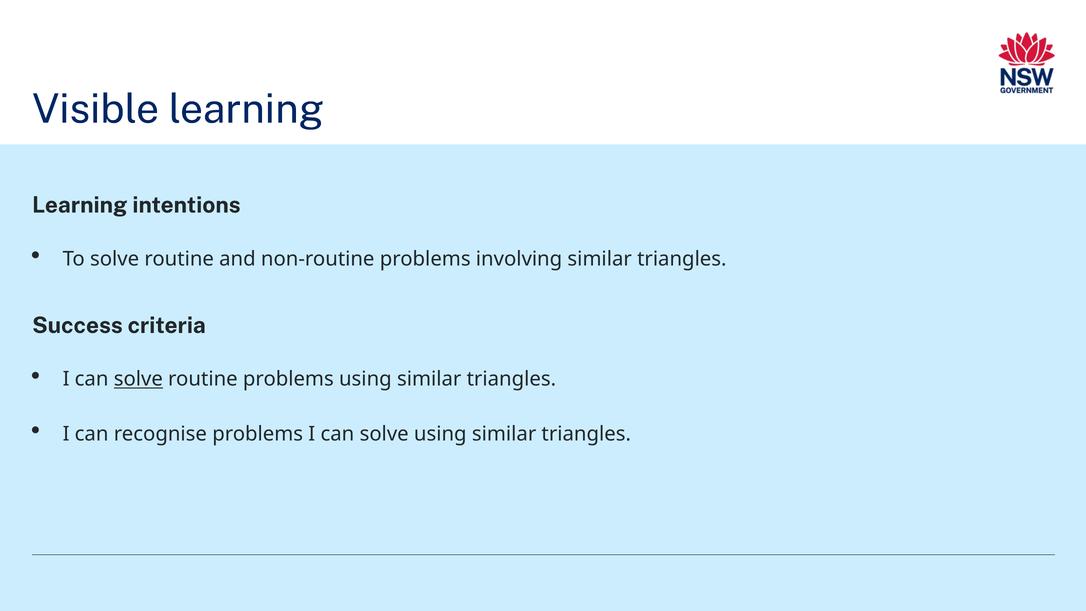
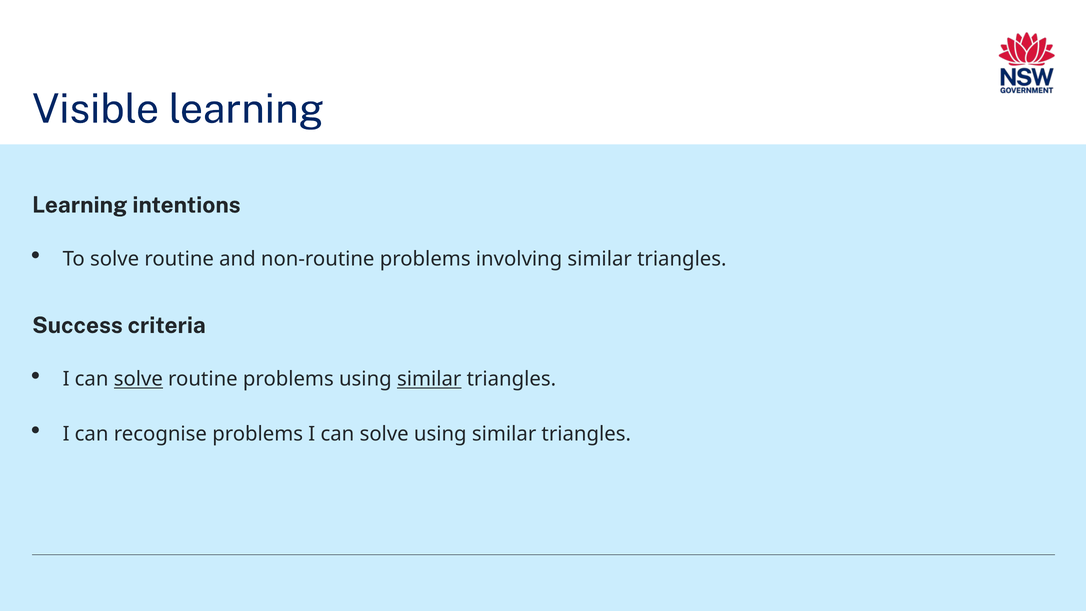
similar underline: none -> present (429, 379)
